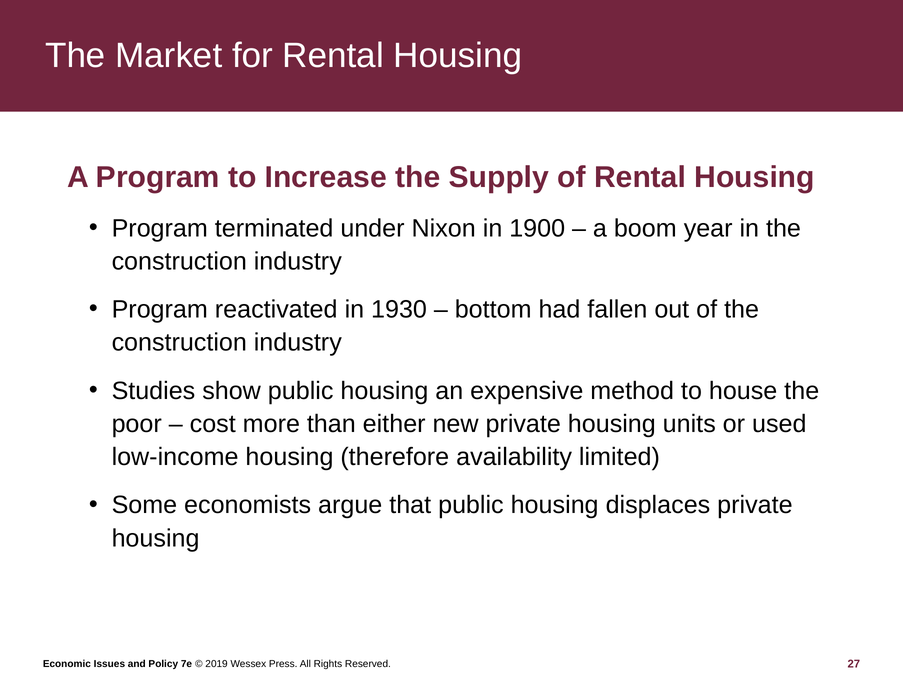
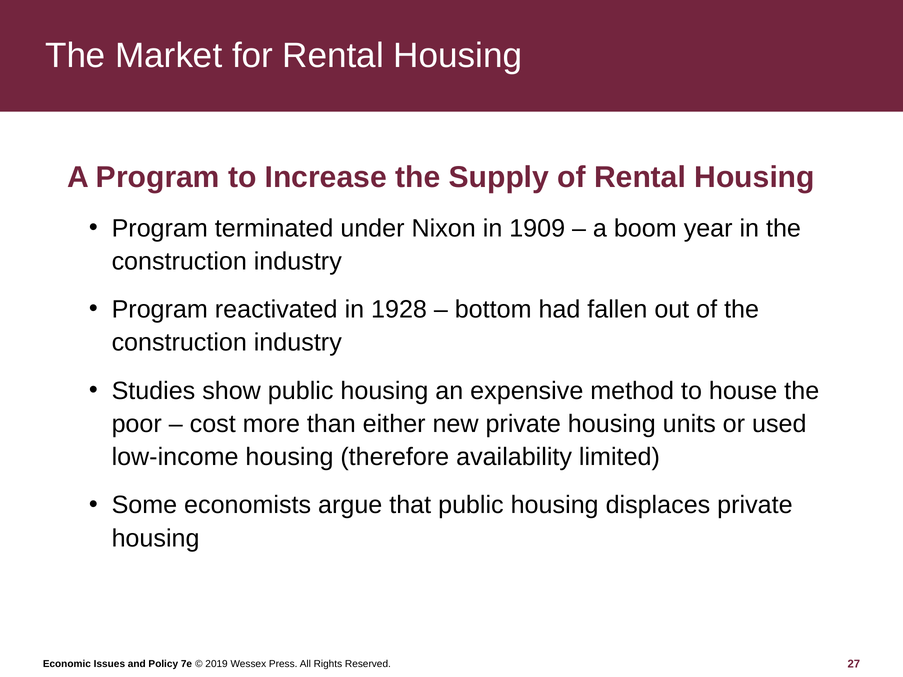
1900: 1900 -> 1909 (537, 228)
1930: 1930 -> 1928 (399, 310)
